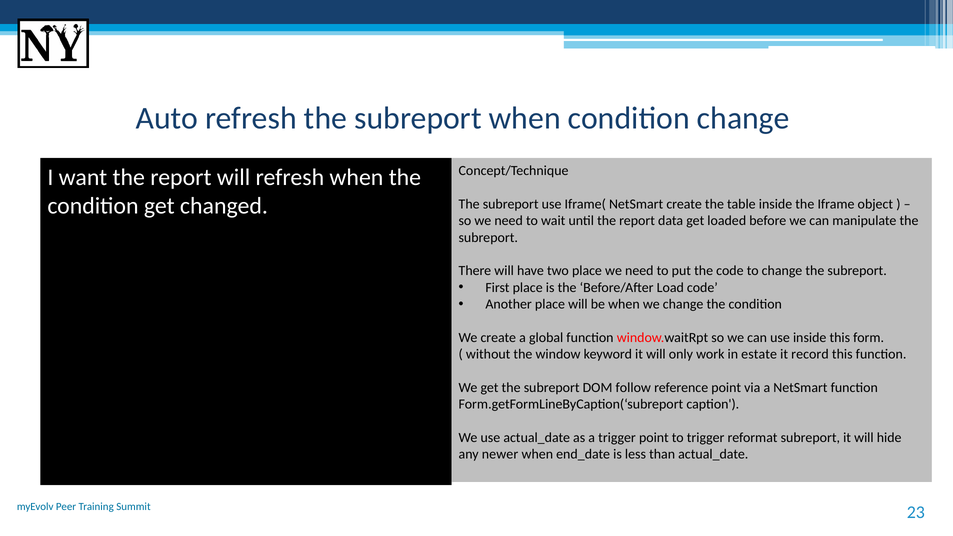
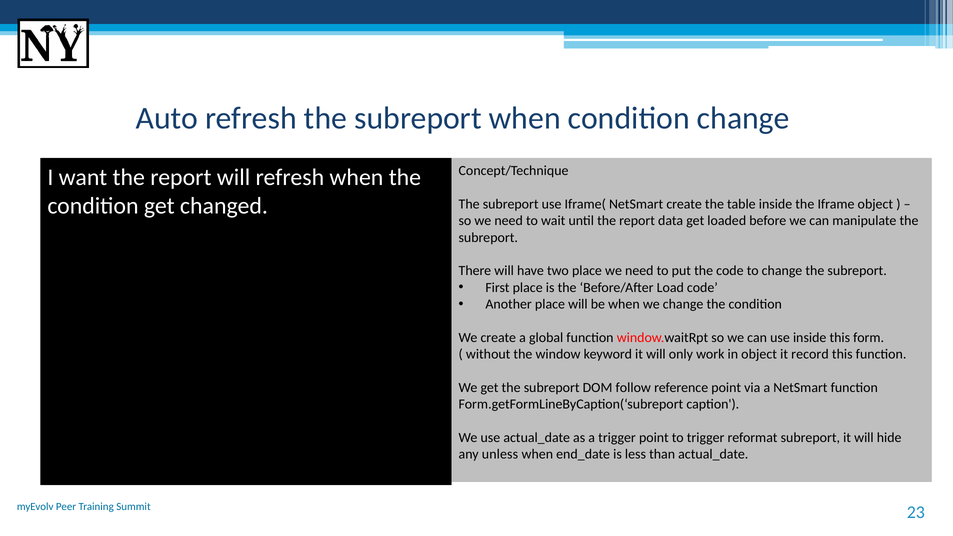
in estate: estate -> object (759, 354)
newer: newer -> unless (500, 454)
